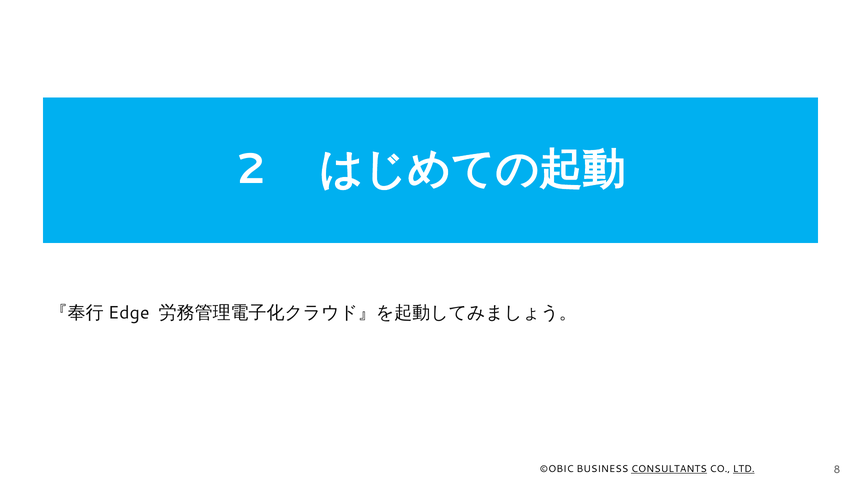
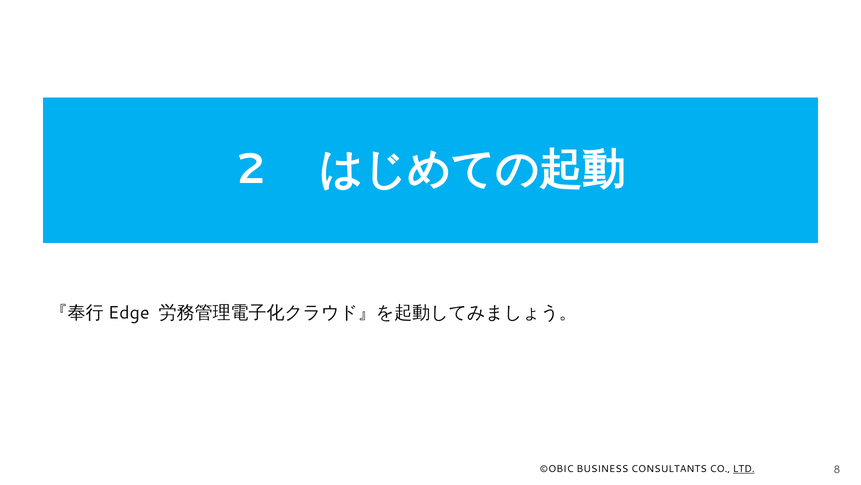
CONSULTANTS underline: present -> none (669, 468)
